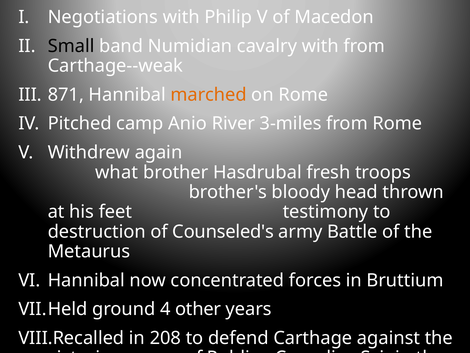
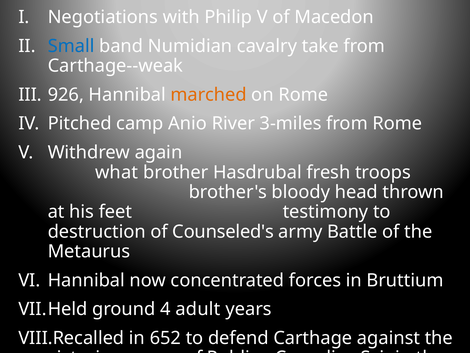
Small colour: black -> blue (71, 46)
cavalry with: with -> take (320, 46)
871: 871 -> 926 (66, 95)
other: other -> adult (198, 309)
208: 208 -> 652 (165, 338)
